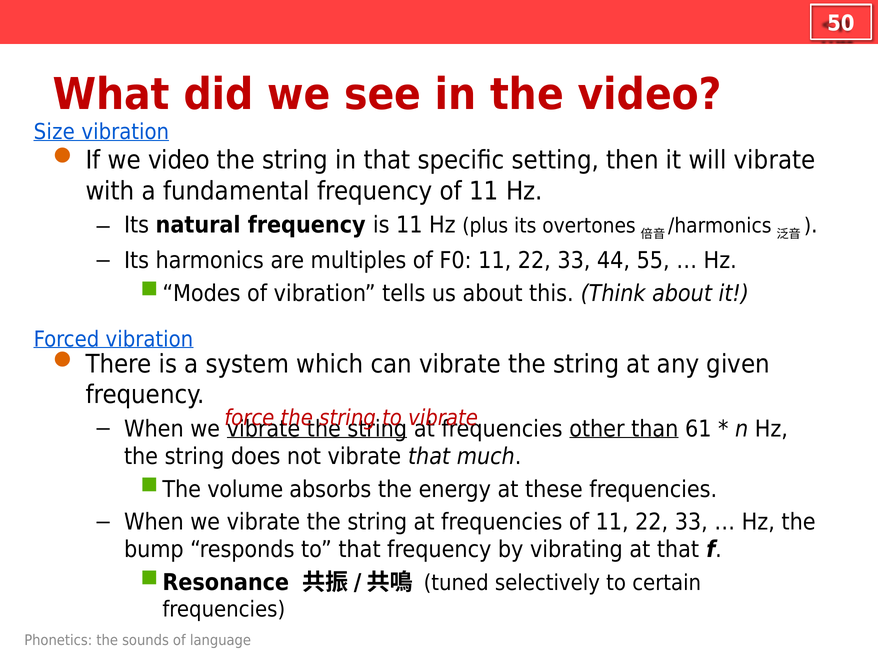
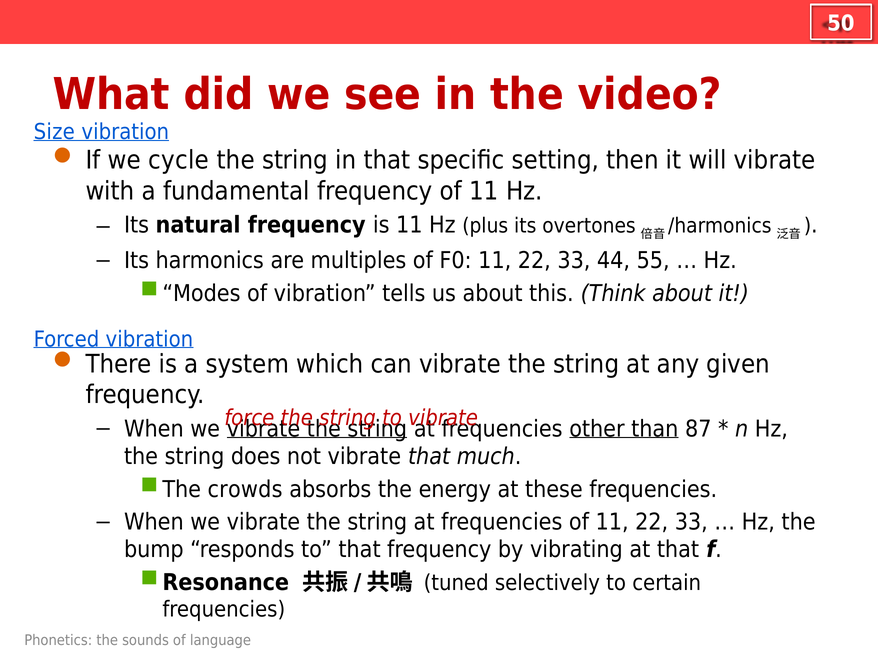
we video: video -> cycle (179, 161)
61: 61 -> 87 (698, 429)
volume: volume -> crowds (245, 490)
